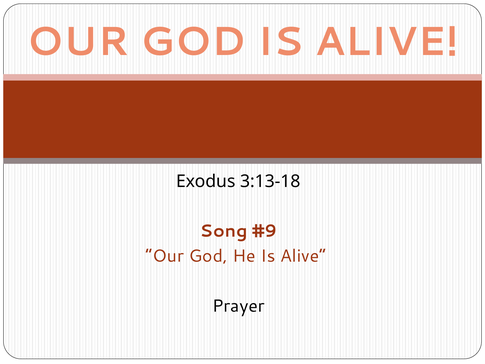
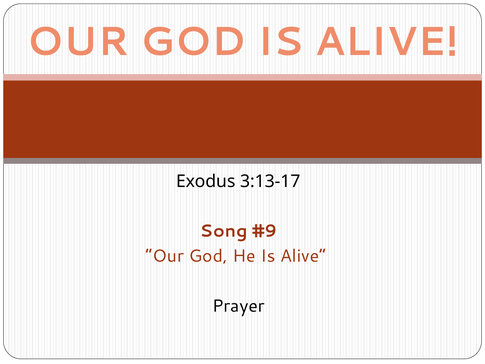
3:13-18: 3:13-18 -> 3:13-17 (270, 181)
